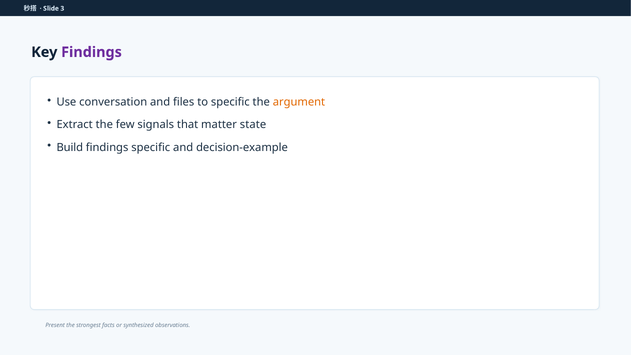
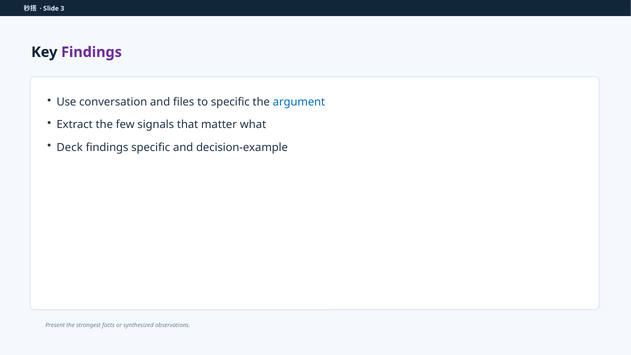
argument colour: orange -> blue (299, 102)
state: state -> what (253, 125)
Build: Build -> Deck (70, 147)
